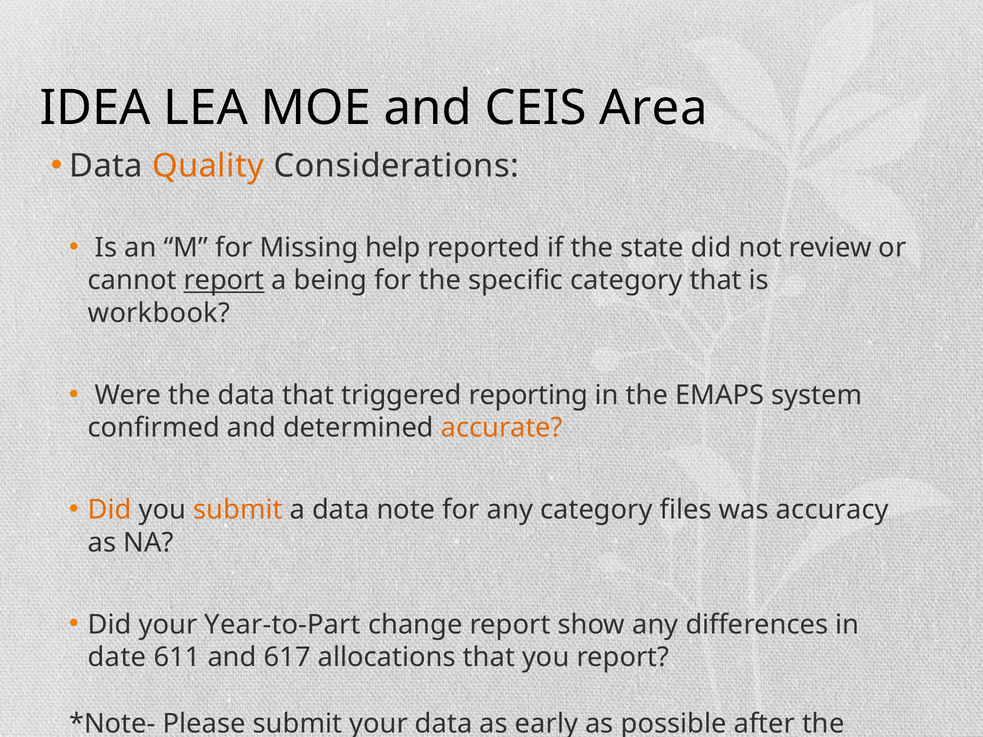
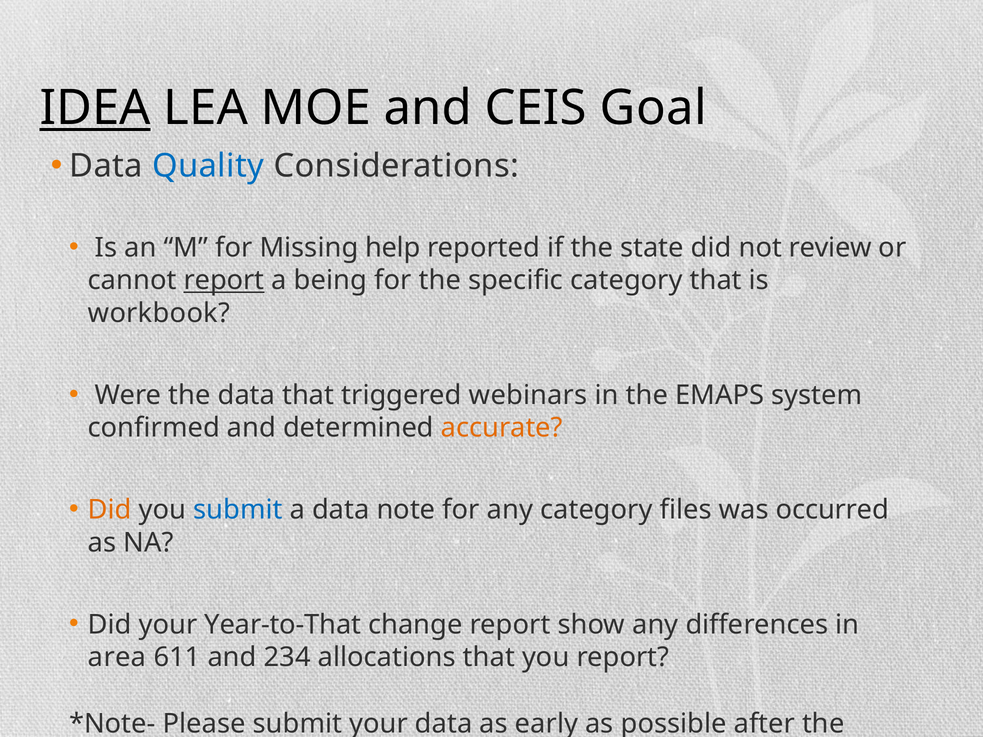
IDEA underline: none -> present (95, 108)
Area: Area -> Goal (653, 108)
Quality colour: orange -> blue (208, 166)
reporting: reporting -> webinars (528, 395)
submit colour: orange -> blue (238, 510)
accuracy: accuracy -> occurred (832, 510)
Year-to-Part: Year-to-Part -> Year-to-That (283, 625)
date: date -> area (117, 657)
617: 617 -> 234 (287, 657)
